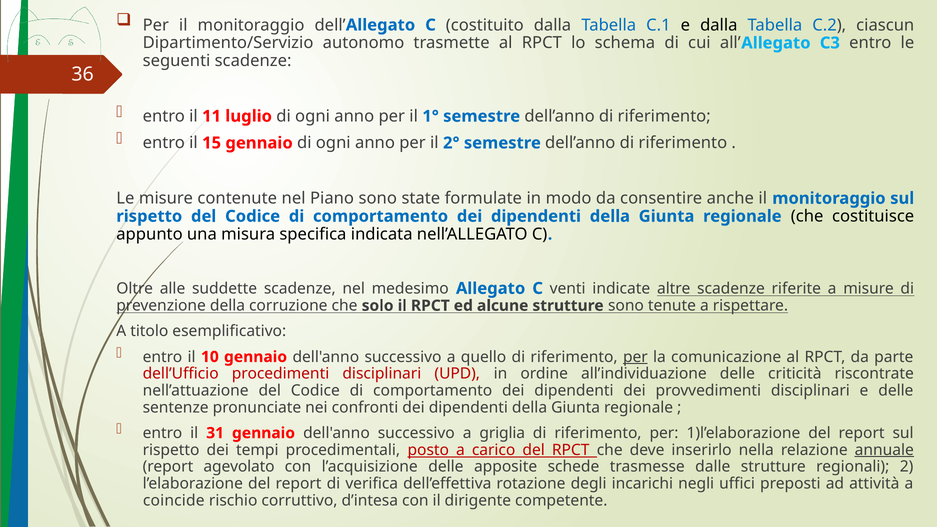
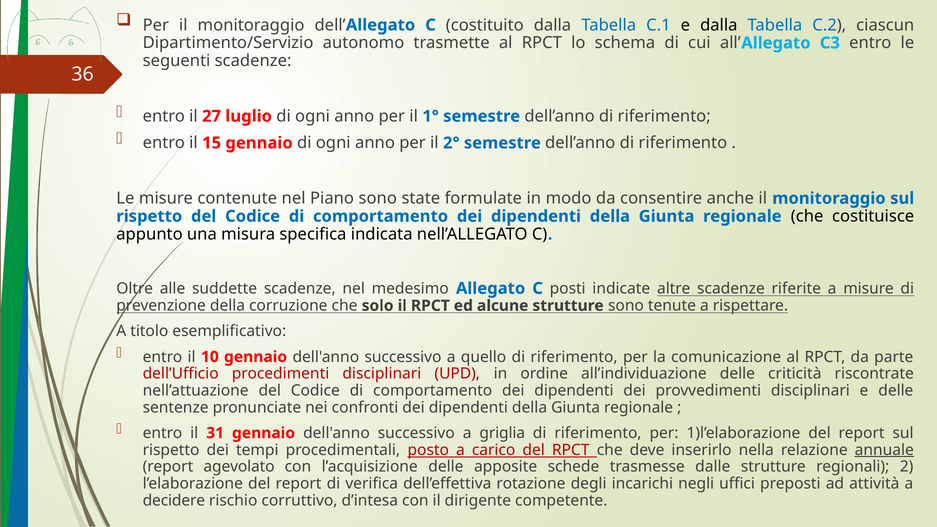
11: 11 -> 27 (212, 116)
venti: venti -> posti (568, 289)
per underline: present -> none (635, 357)
coincide: coincide -> decidere (174, 500)
